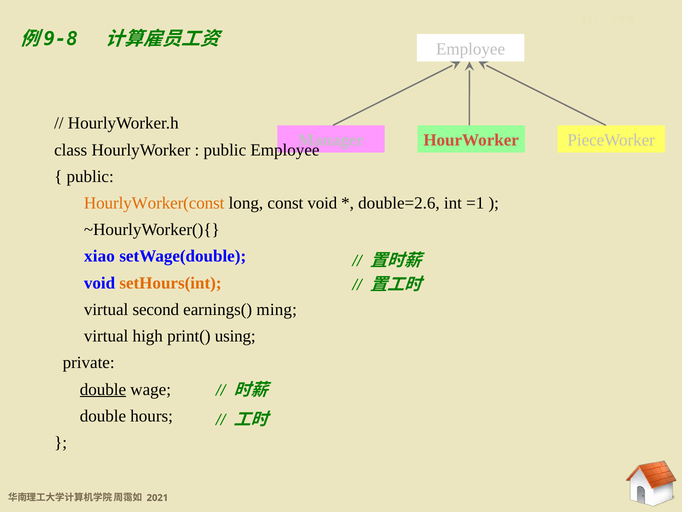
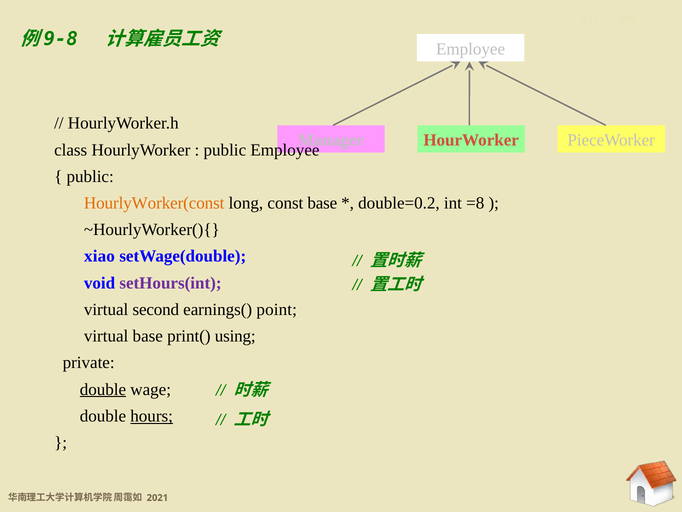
const void: void -> base (322, 203)
double=2.6: double=2.6 -> double=0.2 (399, 203)
=1: =1 -> =8 (475, 203)
setHours(int colour: orange -> purple (170, 283)
ming: ming -> point (277, 309)
virtual high: high -> base (148, 336)
hours underline: none -> present (152, 416)
